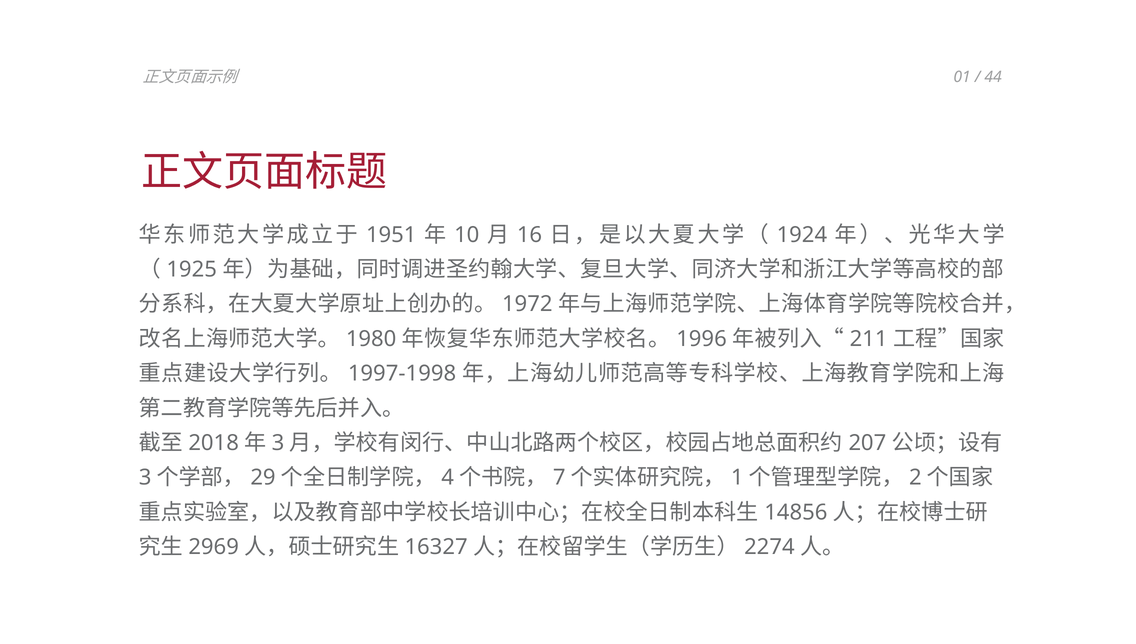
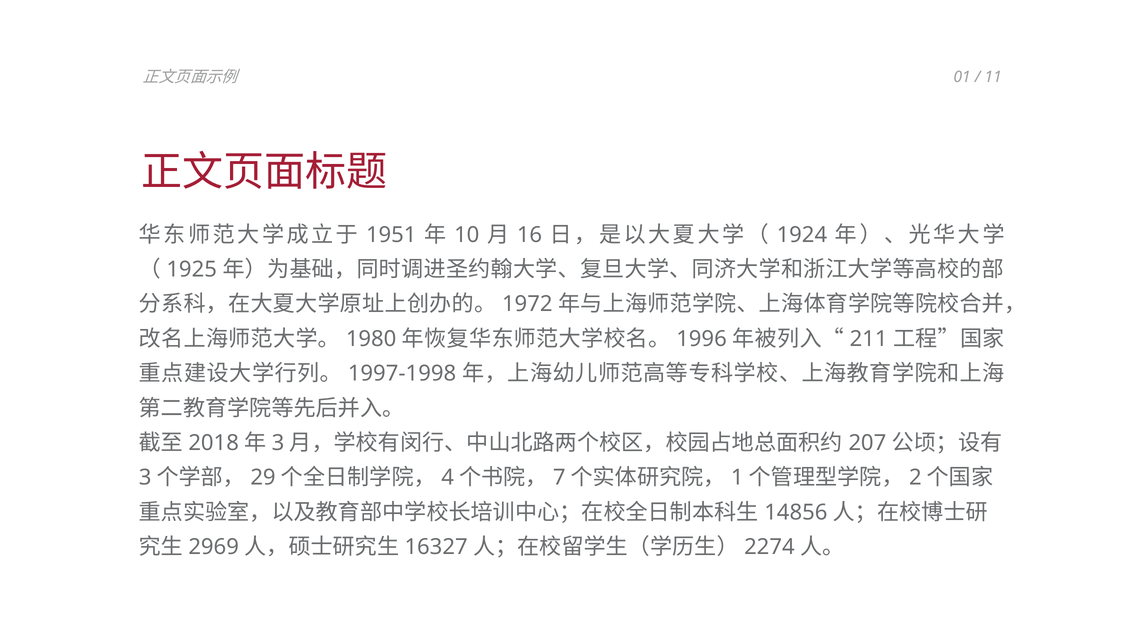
44: 44 -> 11 (993, 77)
